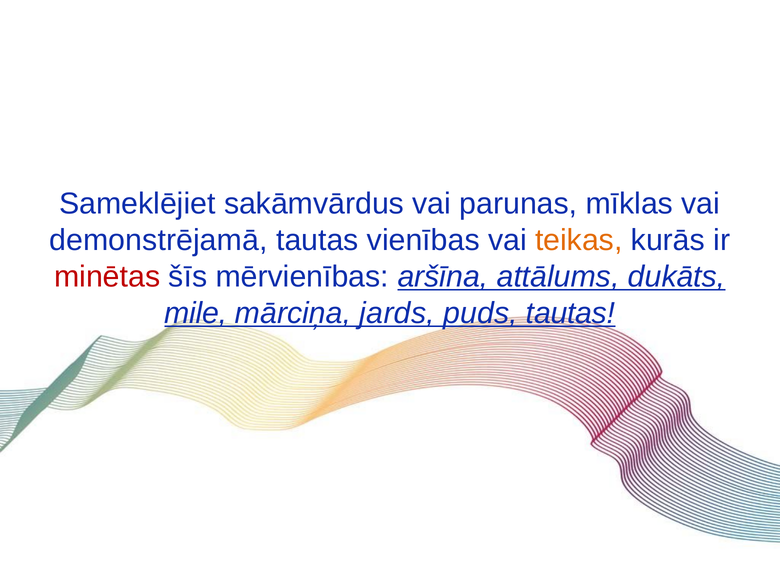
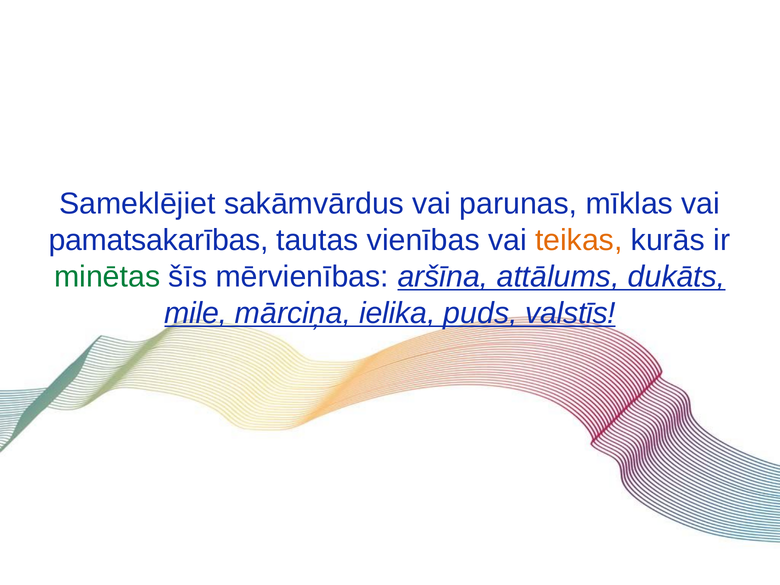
demonstrējamā: demonstrējamā -> pamatsakarības (159, 240)
minētas colour: red -> green (107, 277)
jards: jards -> ielika (397, 313)
puds tautas: tautas -> valstīs (571, 313)
